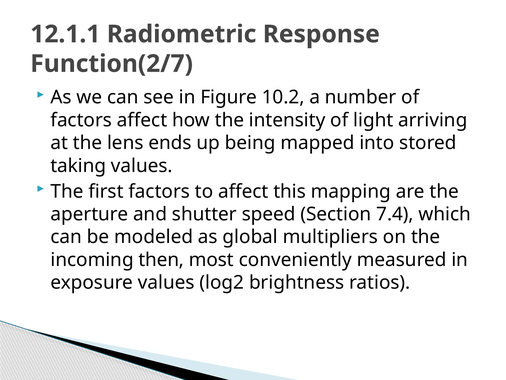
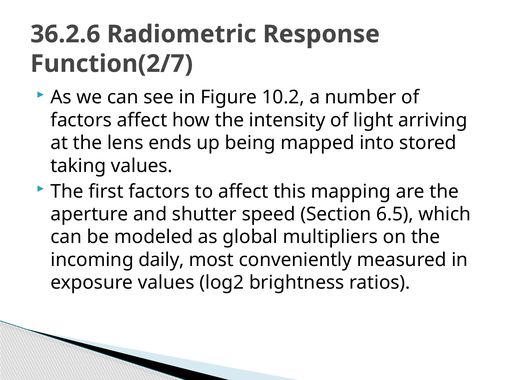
12.1.1: 12.1.1 -> 36.2.6 (65, 34)
7.4: 7.4 -> 6.5 (395, 214)
then: then -> daily (161, 260)
